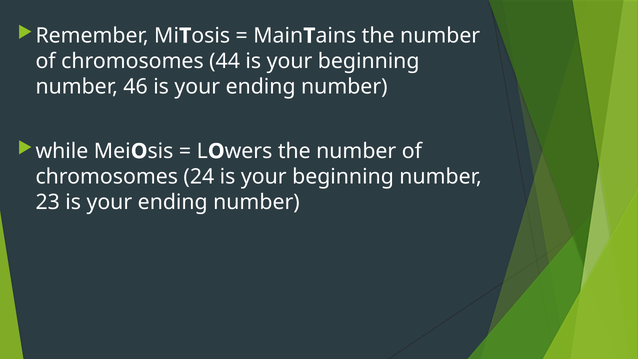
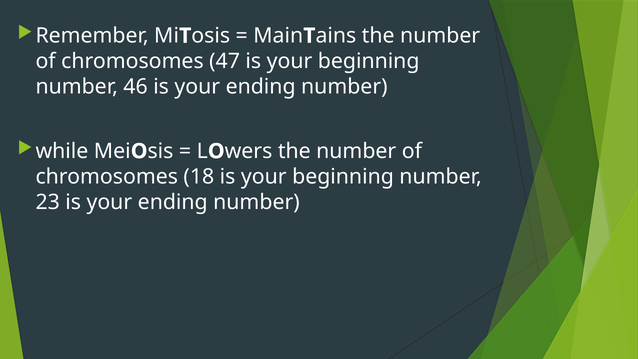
44: 44 -> 47 (225, 61)
24: 24 -> 18 (199, 177)
